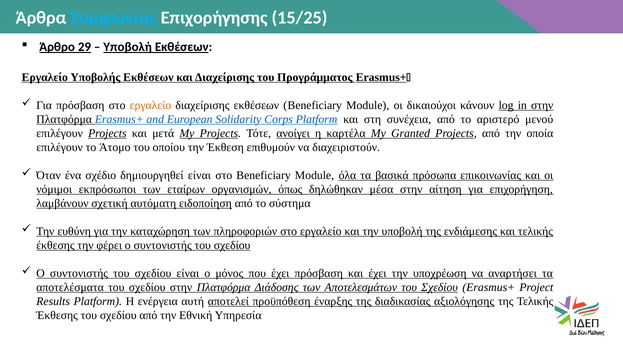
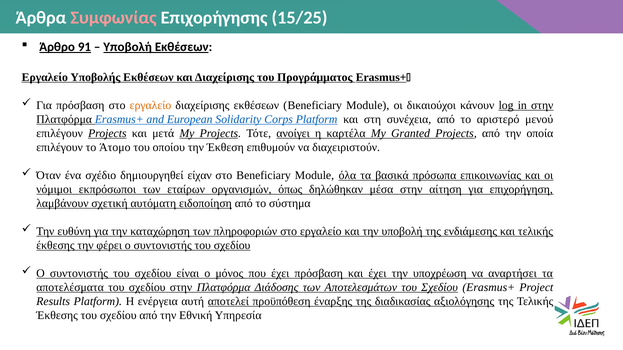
Συμφωνίας colour: light blue -> pink (114, 18)
29: 29 -> 91 (84, 47)
δημιουργηθεί είναι: είναι -> είχαν (200, 175)
